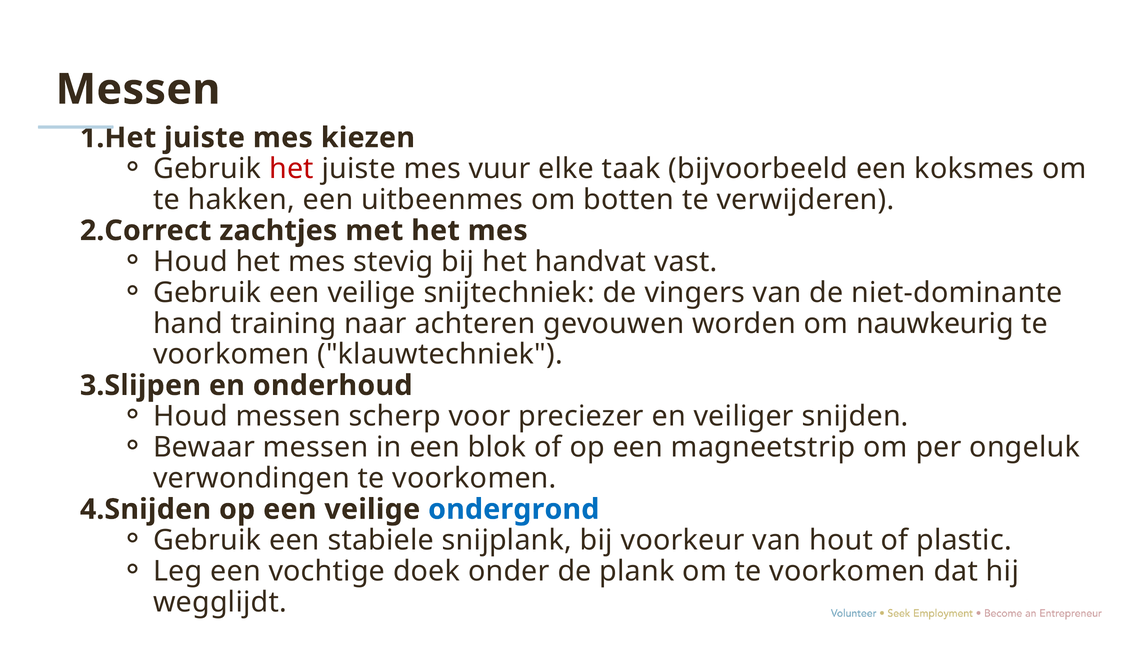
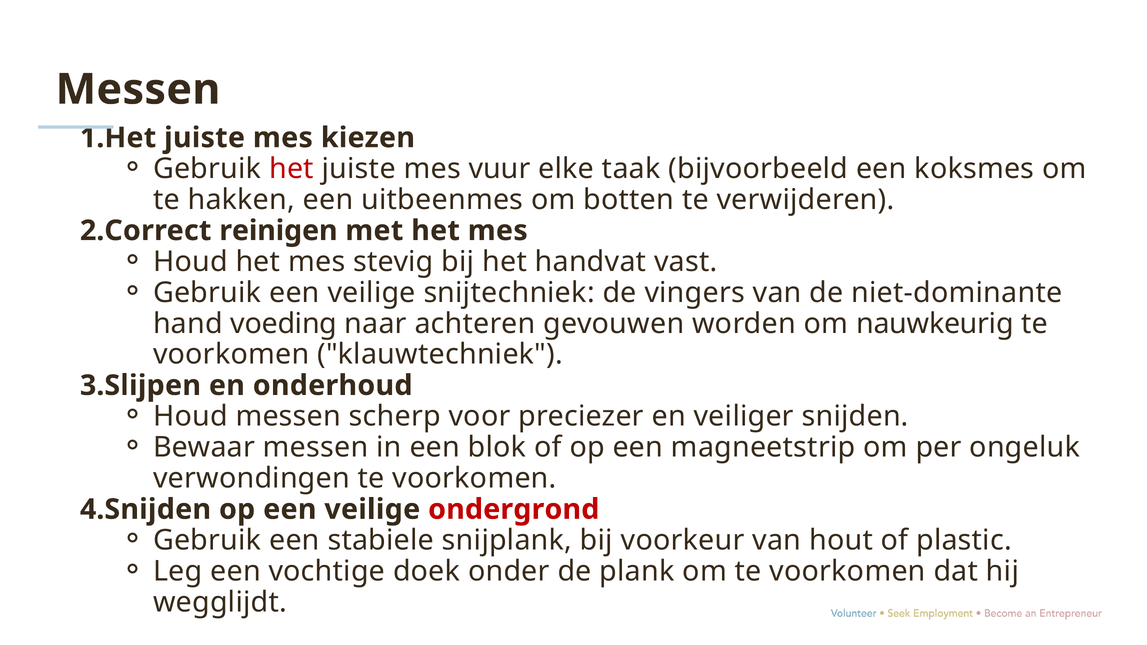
zachtjes: zachtjes -> reinigen (278, 231)
training: training -> voeding (284, 324)
ondergrond colour: blue -> red (514, 510)
